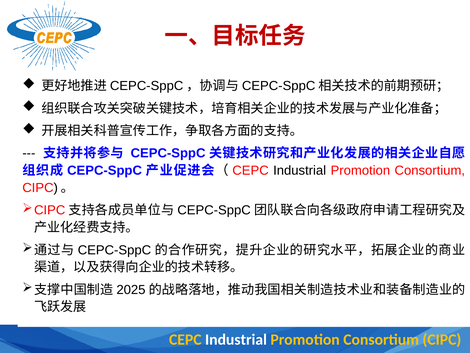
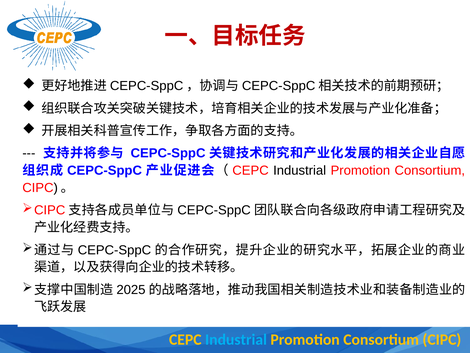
Industrial colour: white -> light blue (236, 339)
